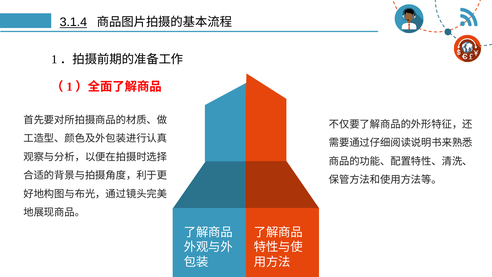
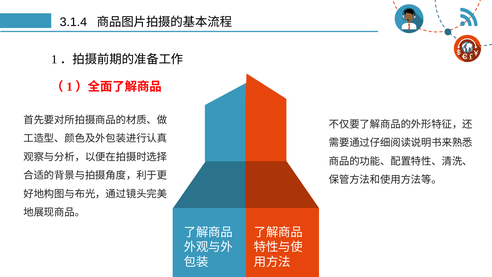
3.1.4 underline: present -> none (73, 22)
